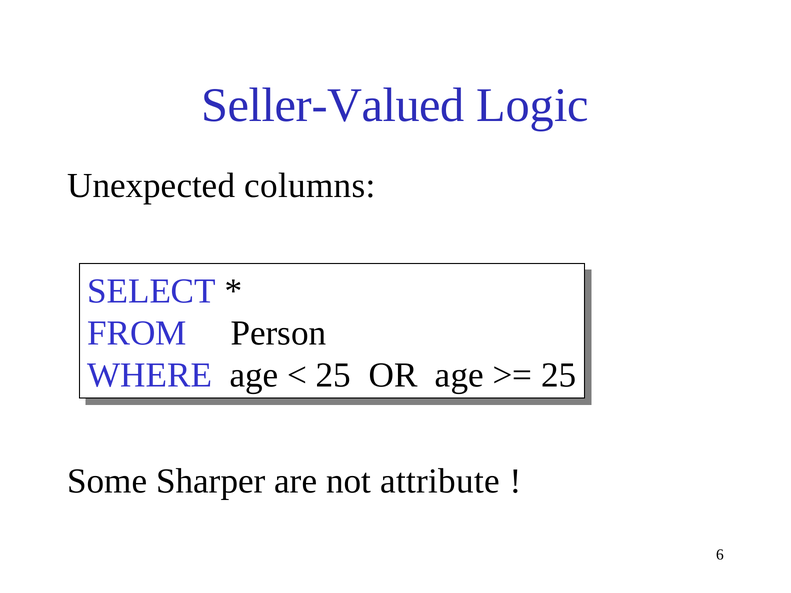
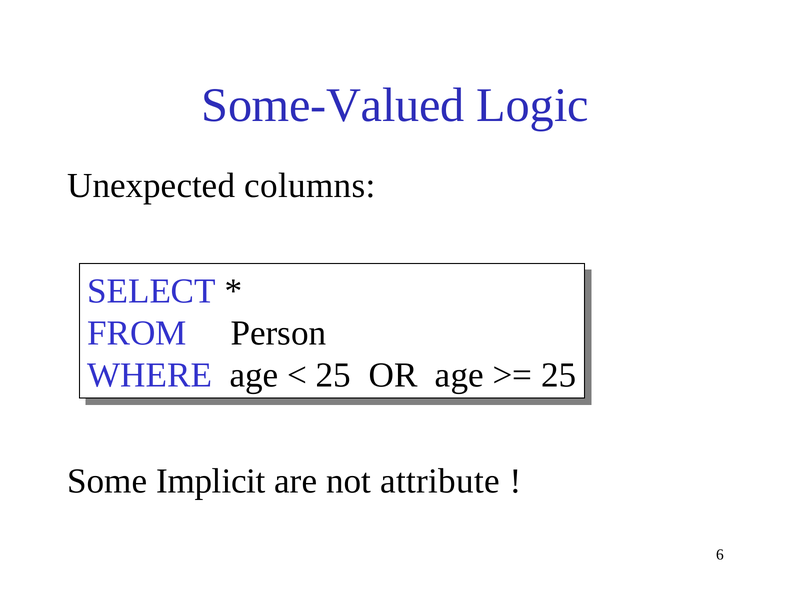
Seller-Valued: Seller-Valued -> Some-Valued (333, 106)
Sharper: Sharper -> Implicit (211, 481)
